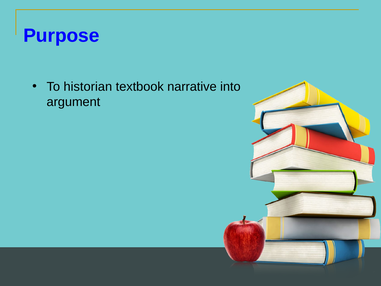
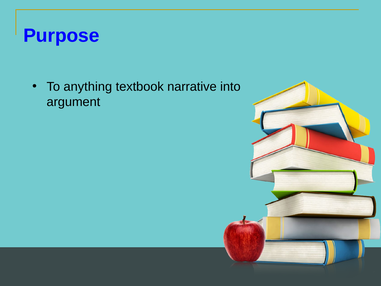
historian: historian -> anything (88, 87)
